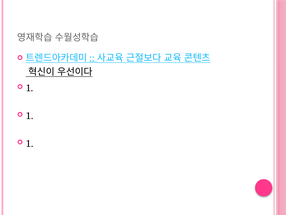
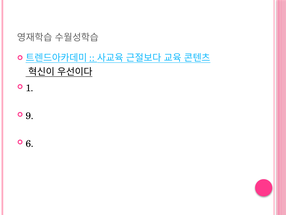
1: 1 -> 9 (30, 116)
1: 1 -> 6 (30, 143)
